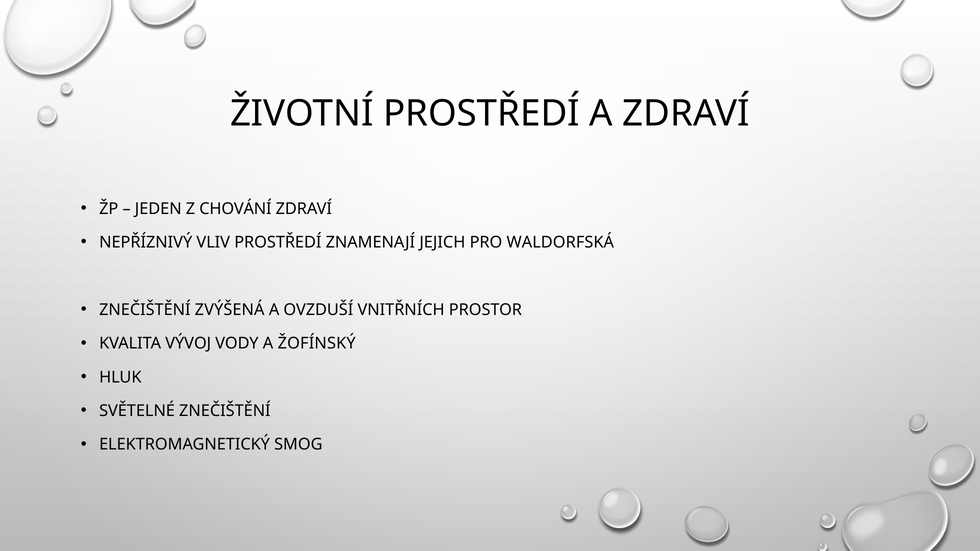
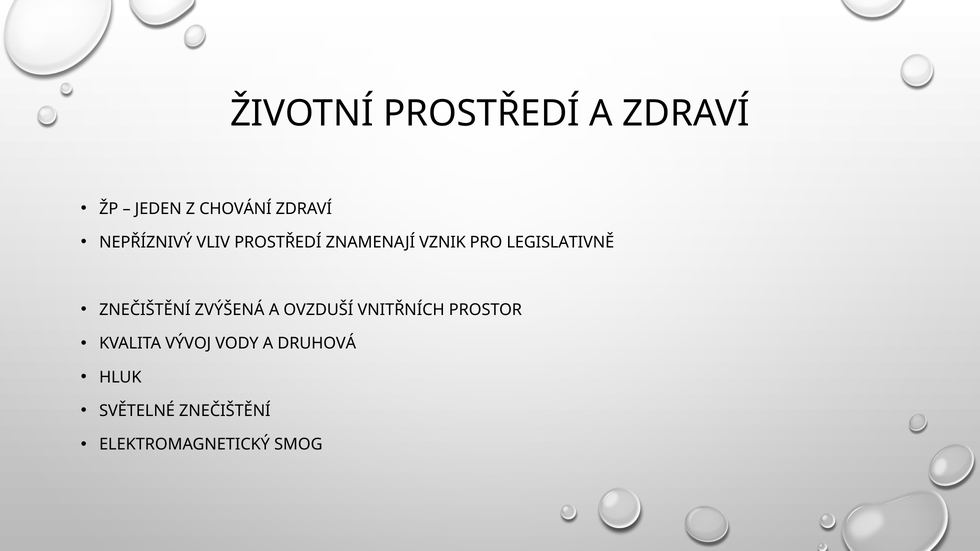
JEJICH: JEJICH -> VZNIK (442, 242)
WALDORFSKÁ: WALDORFSKÁ -> LEGISLATIVNĚ (560, 242)
ŽOFÍNSKÝ: ŽOFÍNSKÝ -> DRUHOVÁ (317, 344)
